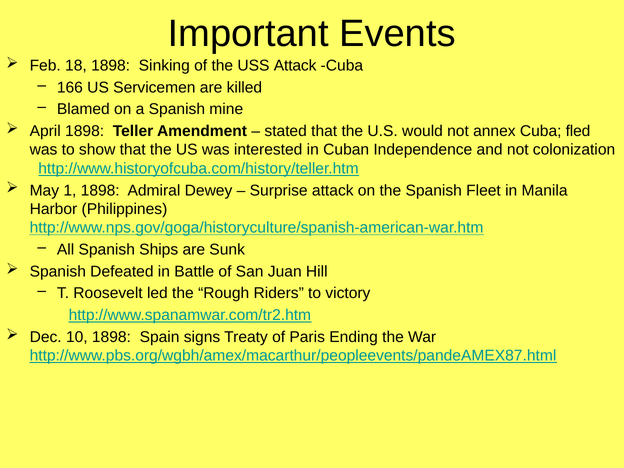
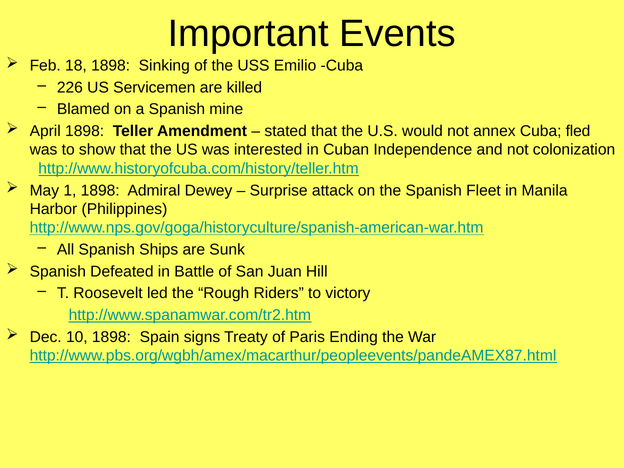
USS Attack: Attack -> Emilio (295, 66)
166: 166 -> 226 (70, 87)
